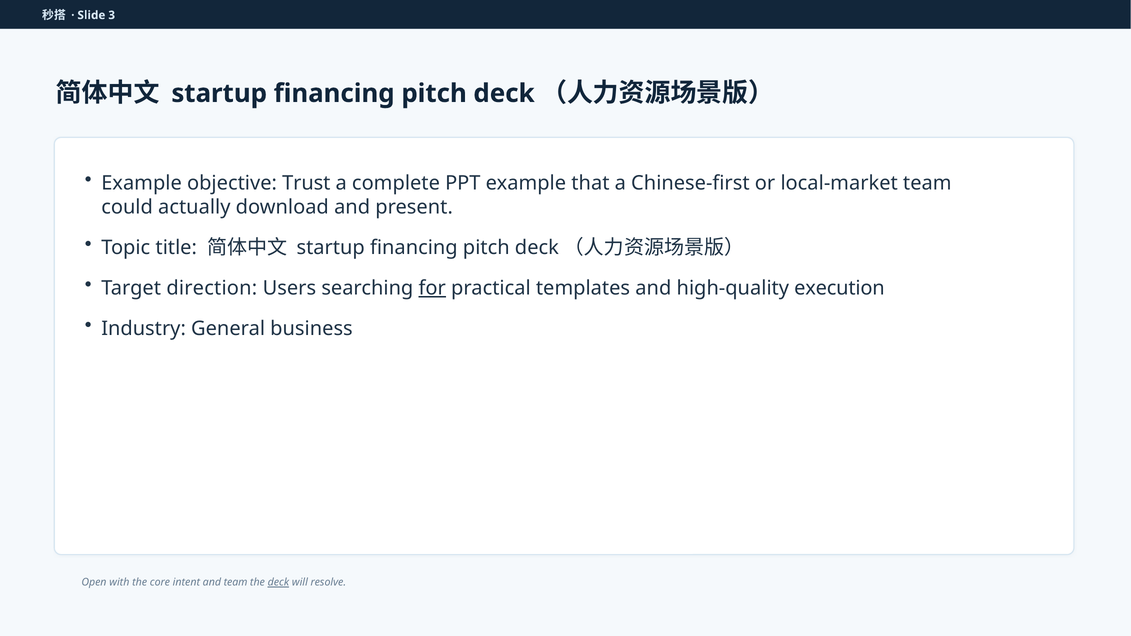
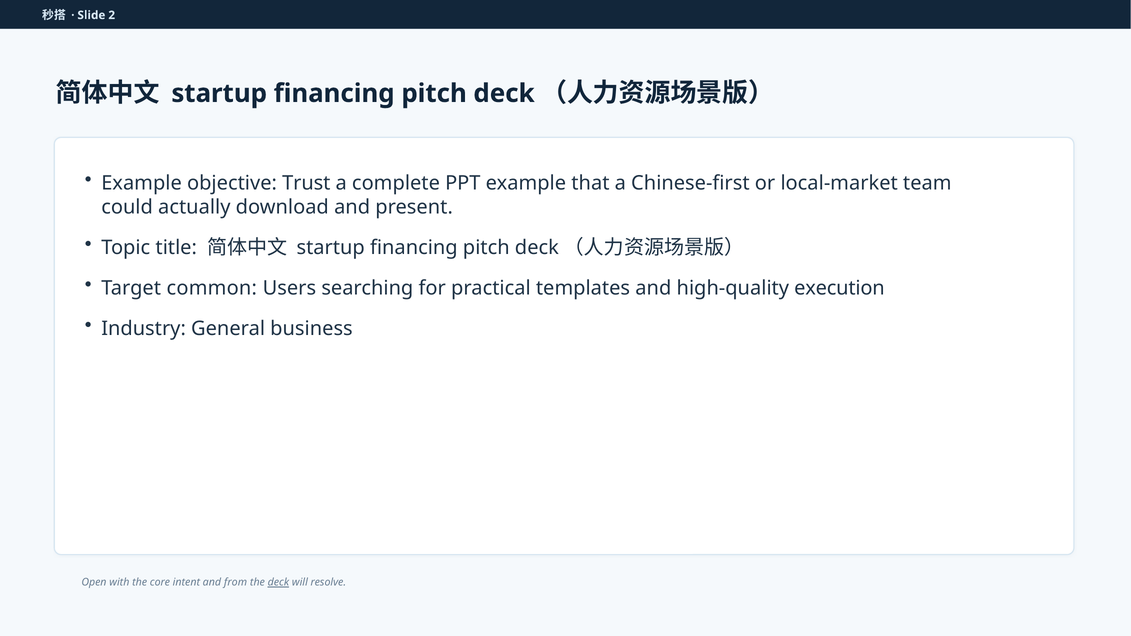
3: 3 -> 2 (112, 15)
direction: direction -> common (212, 288)
for underline: present -> none (432, 288)
and team: team -> from (236, 583)
